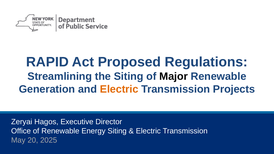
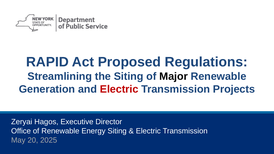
Electric colour: orange -> red (119, 89)
